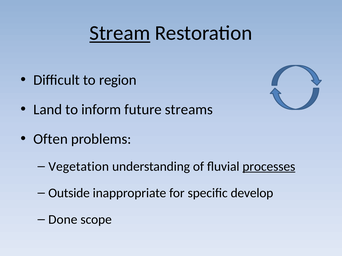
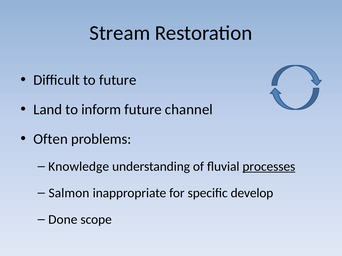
Stream underline: present -> none (120, 33)
to region: region -> future (118, 80)
streams: streams -> channel (189, 110)
Vegetation: Vegetation -> Knowledge (79, 167)
Outside: Outside -> Salmon (69, 193)
